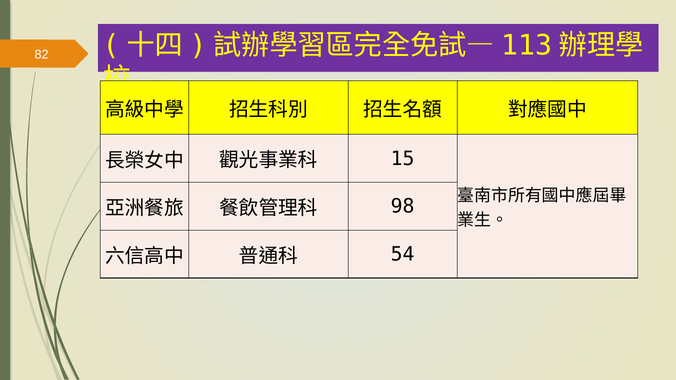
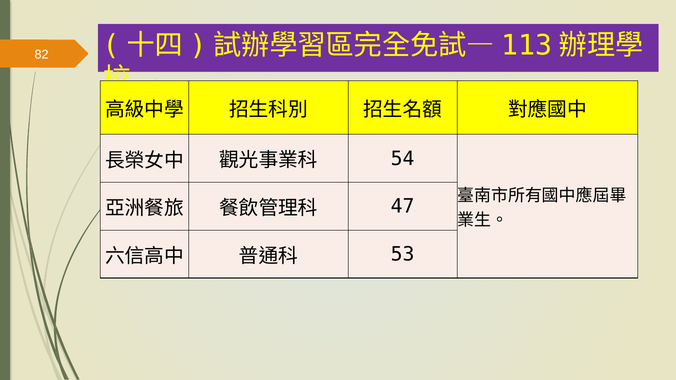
15: 15 -> 54 (403, 159)
98: 98 -> 47 (403, 207)
54: 54 -> 53 (403, 254)
